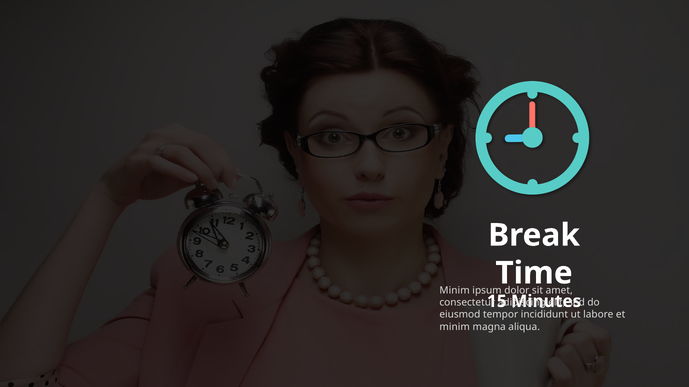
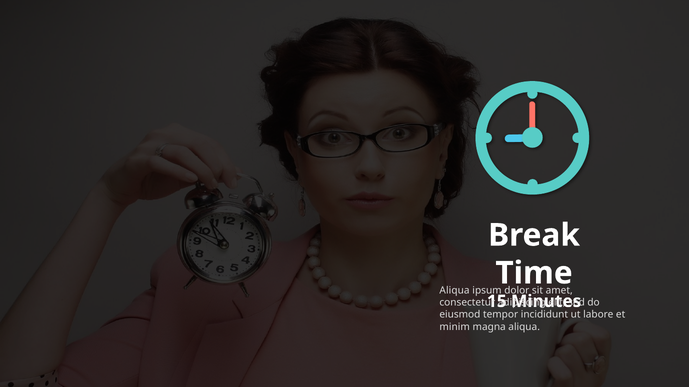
Minim: Minim -> Aliqua (455, 291)
